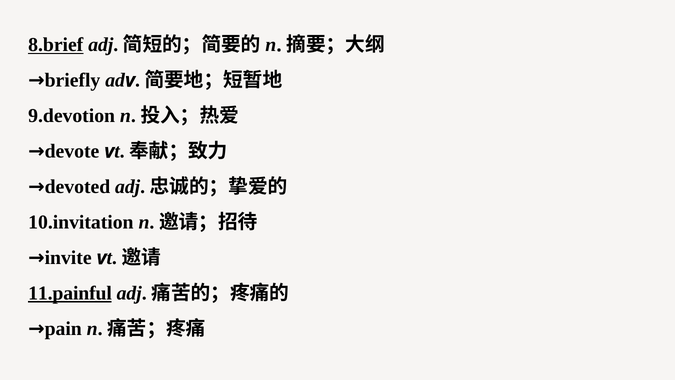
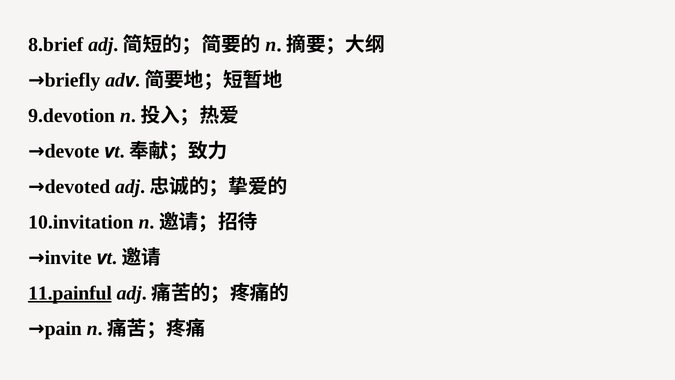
8.brief underline: present -> none (56, 45)
